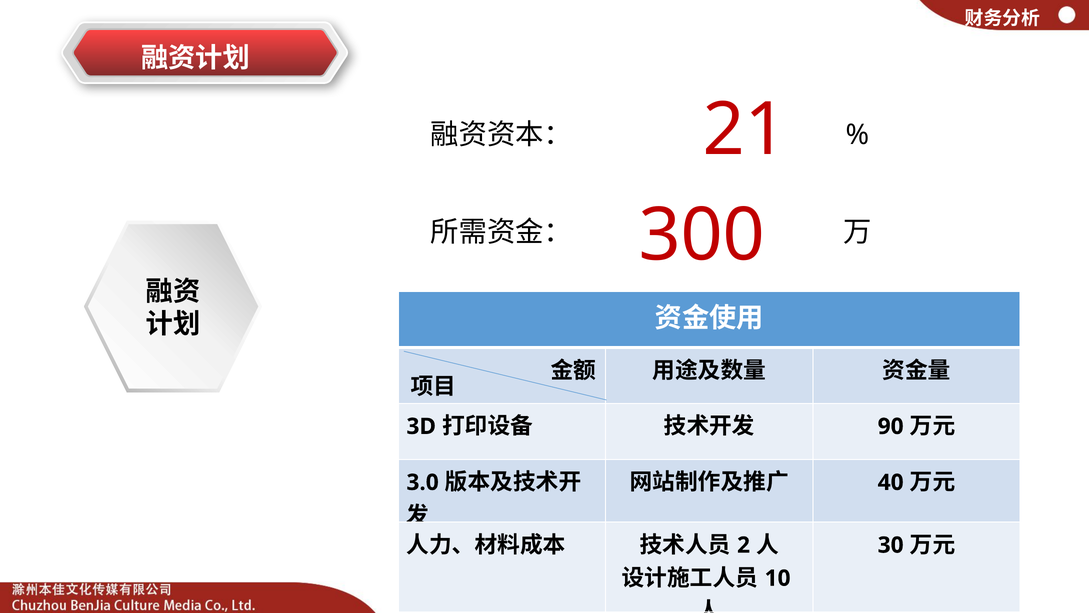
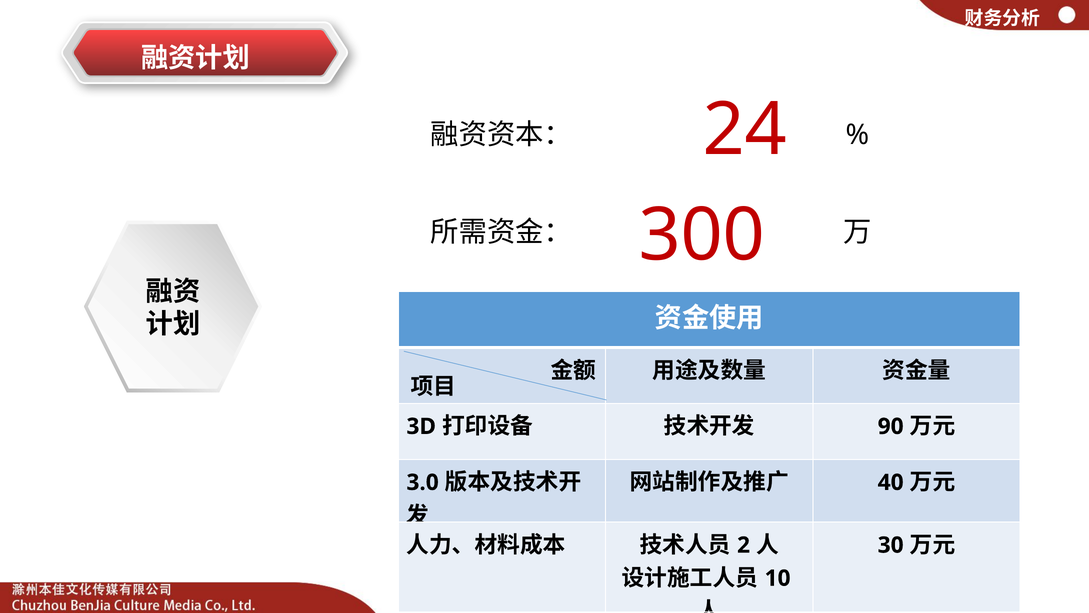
21: 21 -> 24 (745, 130)
